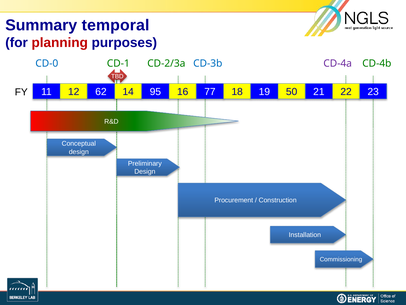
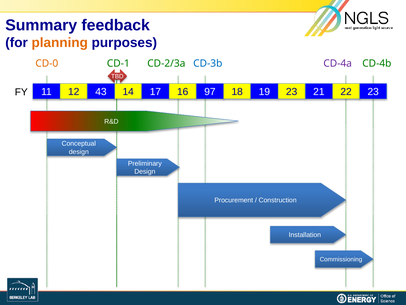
temporal: temporal -> feedback (116, 25)
planning colour: red -> orange (60, 43)
CD-0 colour: blue -> orange (47, 63)
62: 62 -> 43 (101, 92)
95: 95 -> 17 (155, 92)
77: 77 -> 97 (210, 92)
19 50: 50 -> 23 (292, 92)
